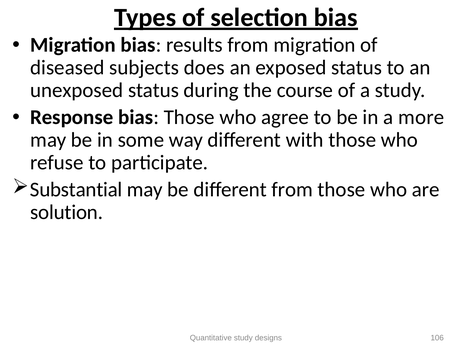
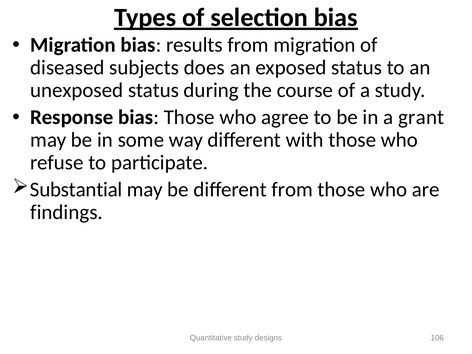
more: more -> grant (421, 117)
solution: solution -> findings (67, 212)
